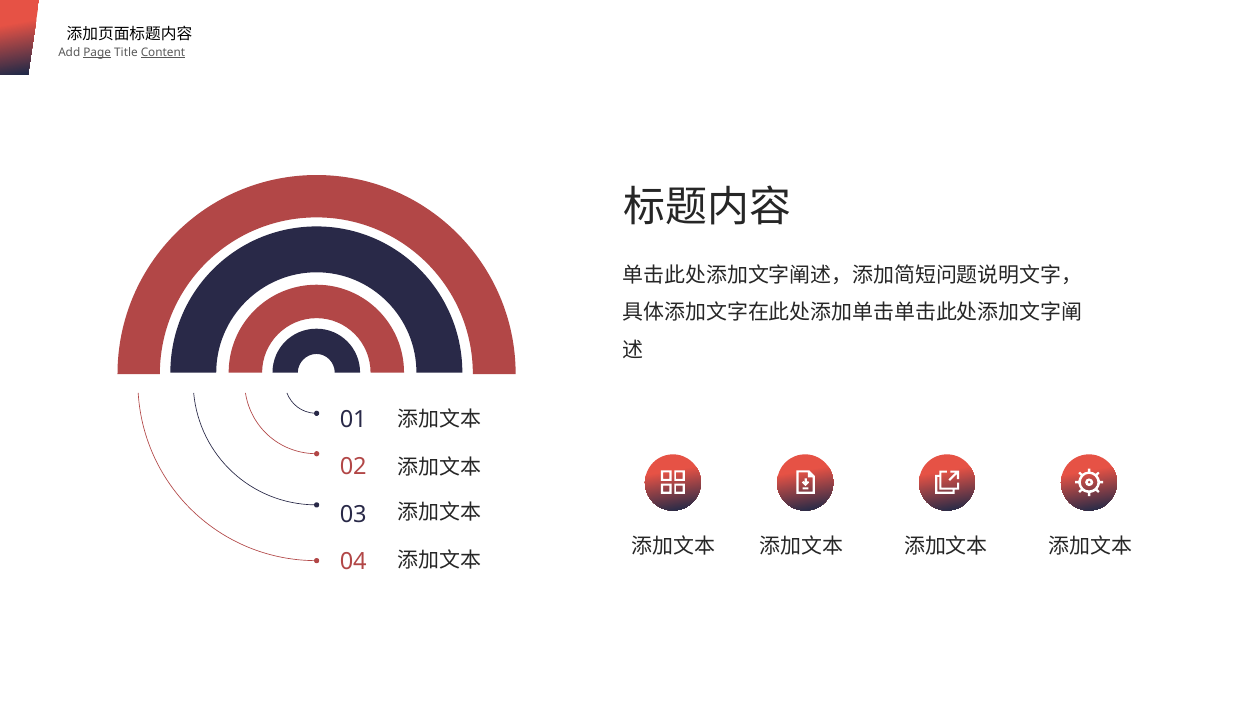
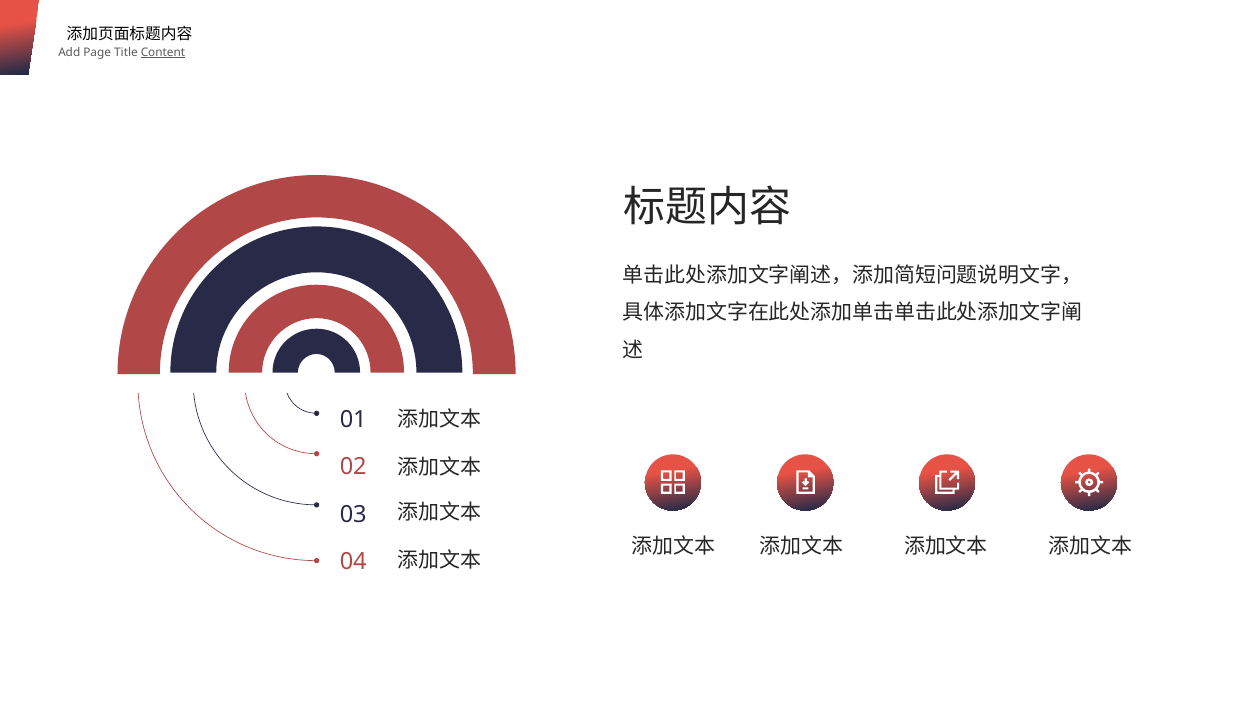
Page underline: present -> none (97, 52)
